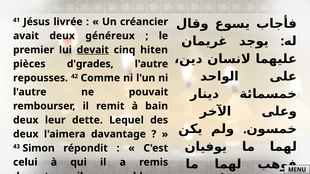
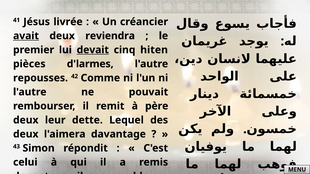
avait underline: none -> present (26, 36)
généreux: généreux -> reviendra (110, 36)
d'grades: d'grades -> d'larmes (90, 64)
bain: bain -> père (157, 106)
